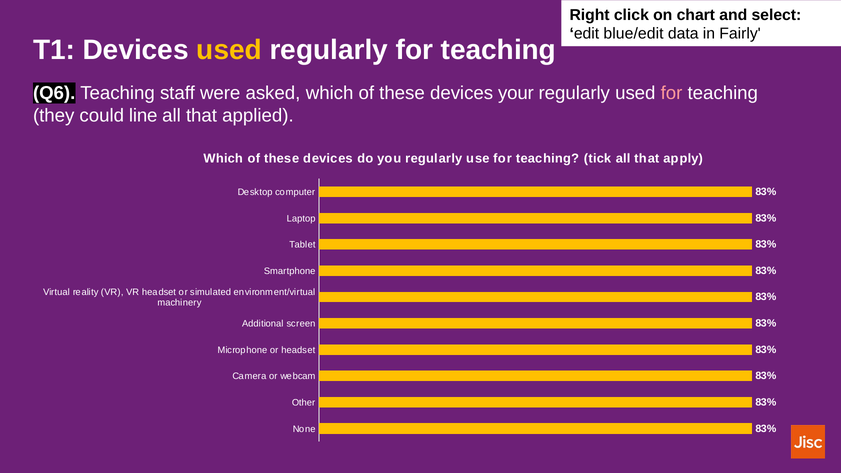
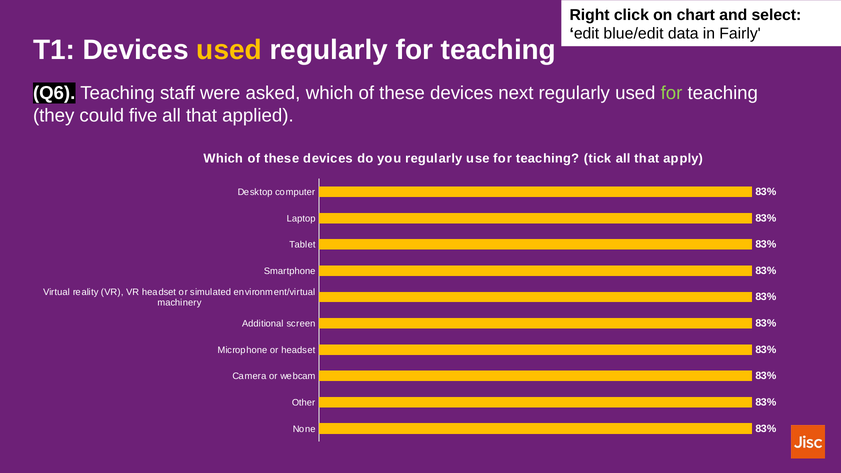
your: your -> next (516, 93)
for colour: pink -> light green (672, 93)
line: line -> five (143, 116)
